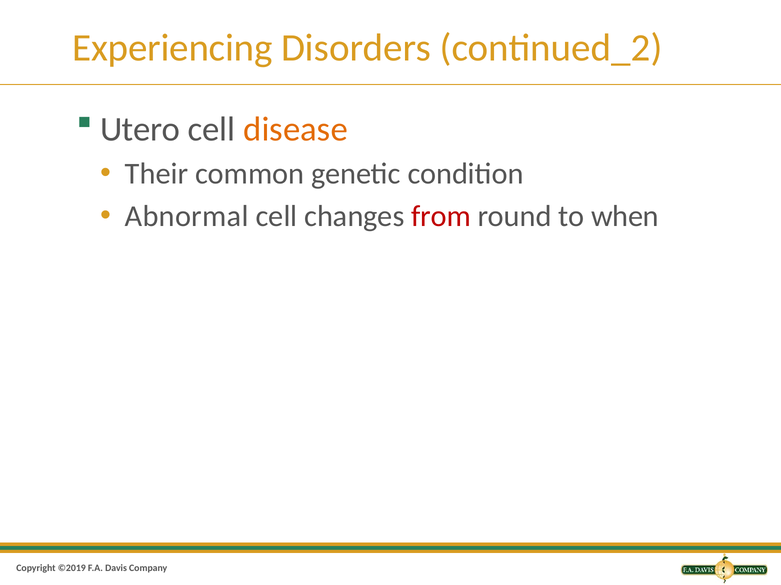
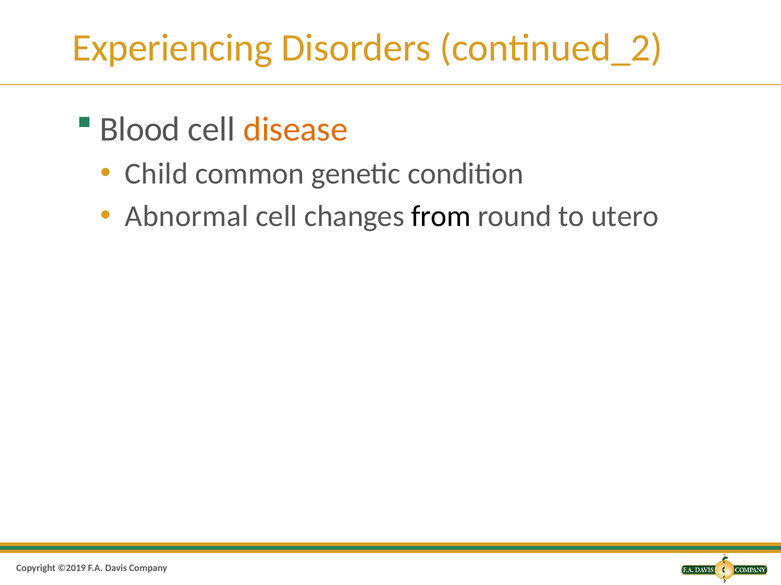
Utero: Utero -> Blood (140, 129)
Their: Their -> Child (157, 174)
from colour: red -> black (441, 217)
when: when -> utero (625, 217)
